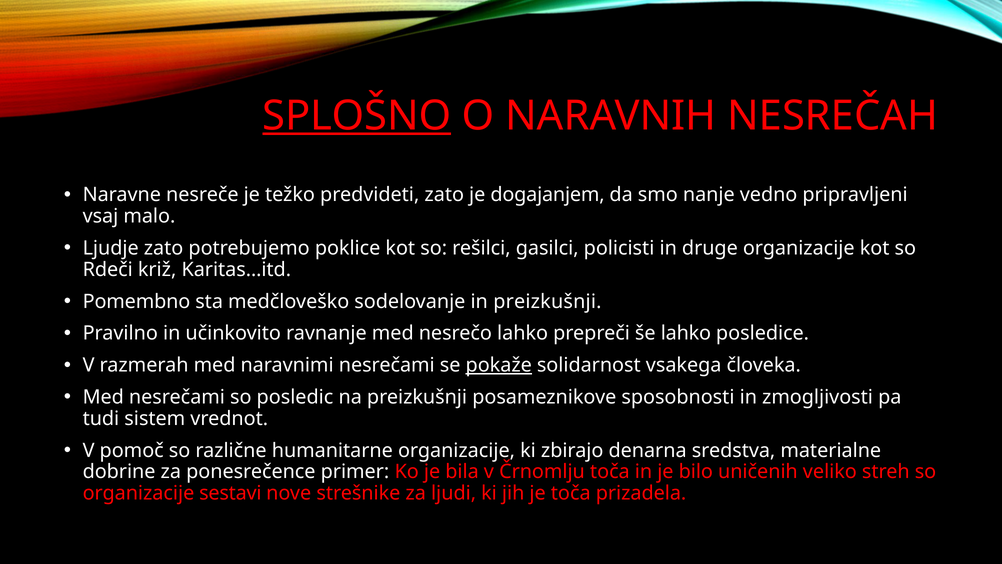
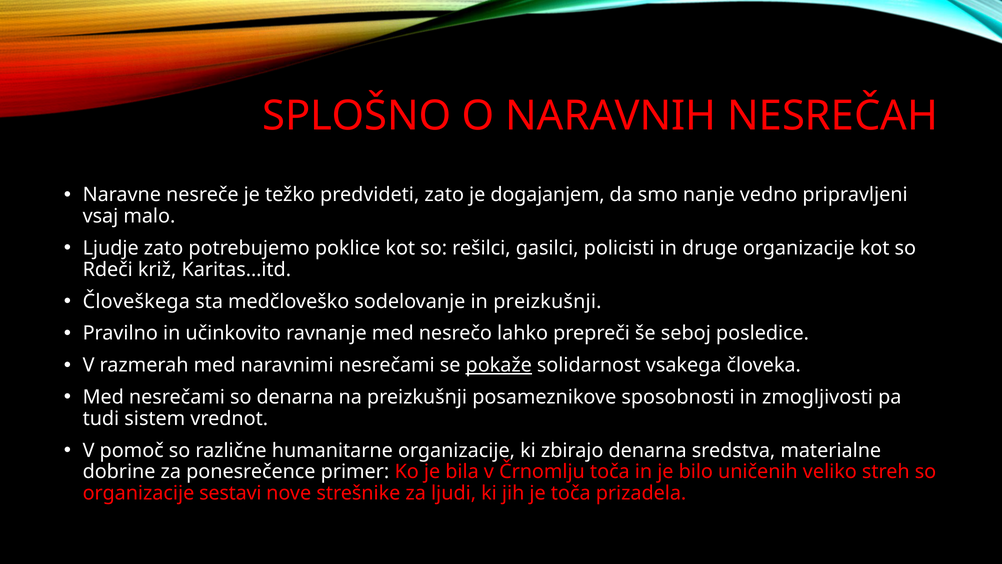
SPLOŠNO underline: present -> none (357, 116)
Pomembno: Pomembno -> Človeškega (136, 301)
še lahko: lahko -> seboj (686, 333)
so posledic: posledic -> denarna (295, 397)
